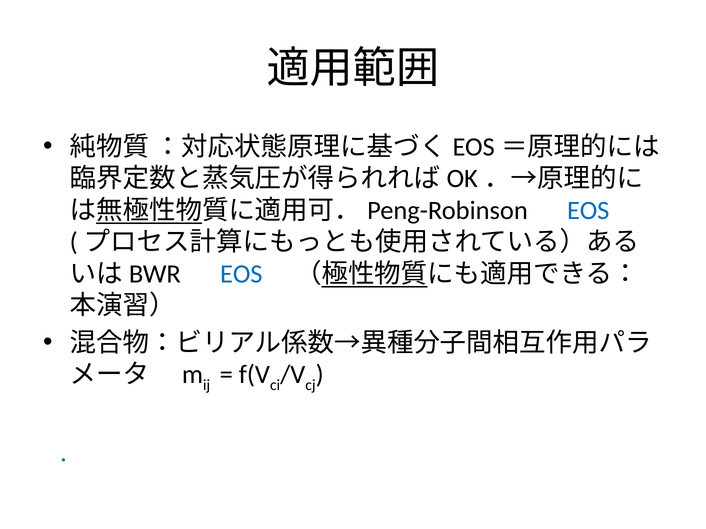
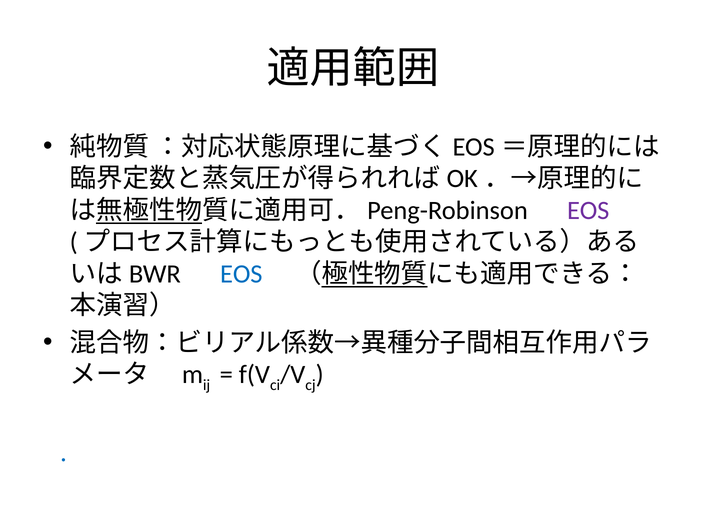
EOS colour: blue -> purple (588, 211)
